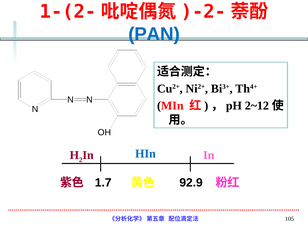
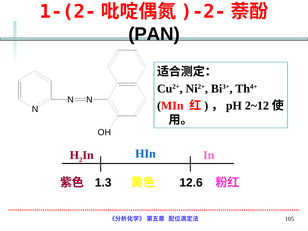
PAN colour: blue -> black (154, 34)
1.7: 1.7 -> 1.3 (103, 183)
92.9: 92.9 -> 12.6 (191, 183)
